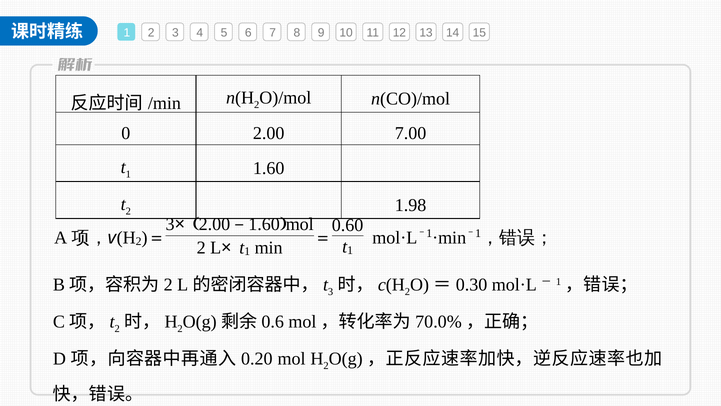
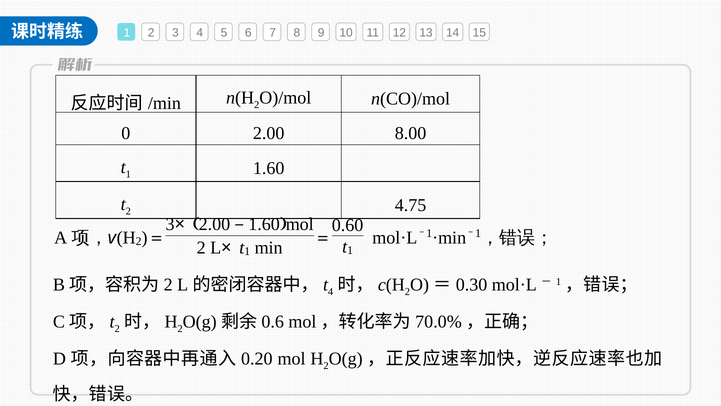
7.00: 7.00 -> 8.00 (411, 133)
1.98: 1.98 -> 4.75 (411, 205)
3: 3 -> 4 (331, 292)
